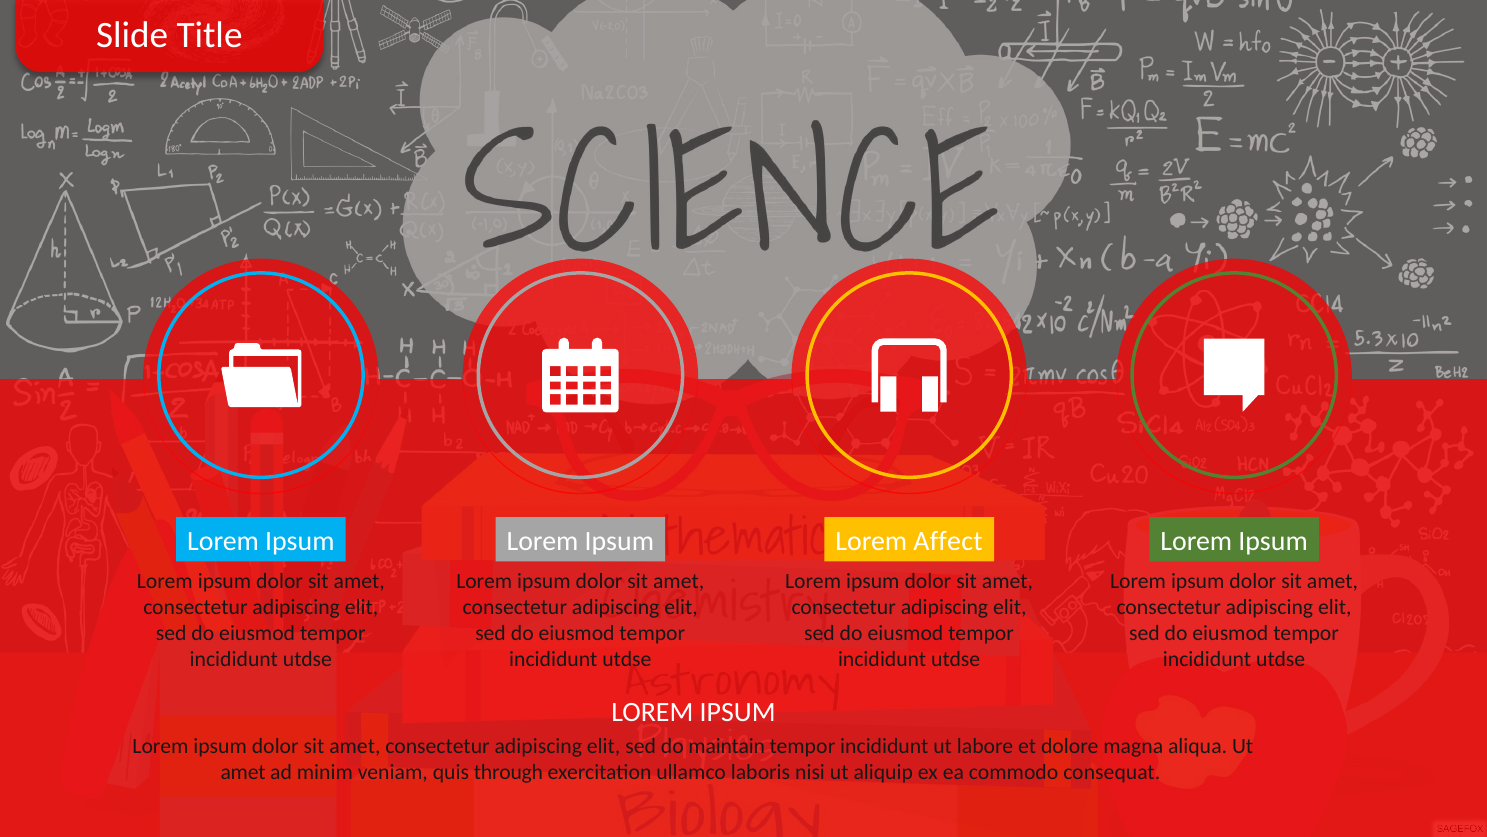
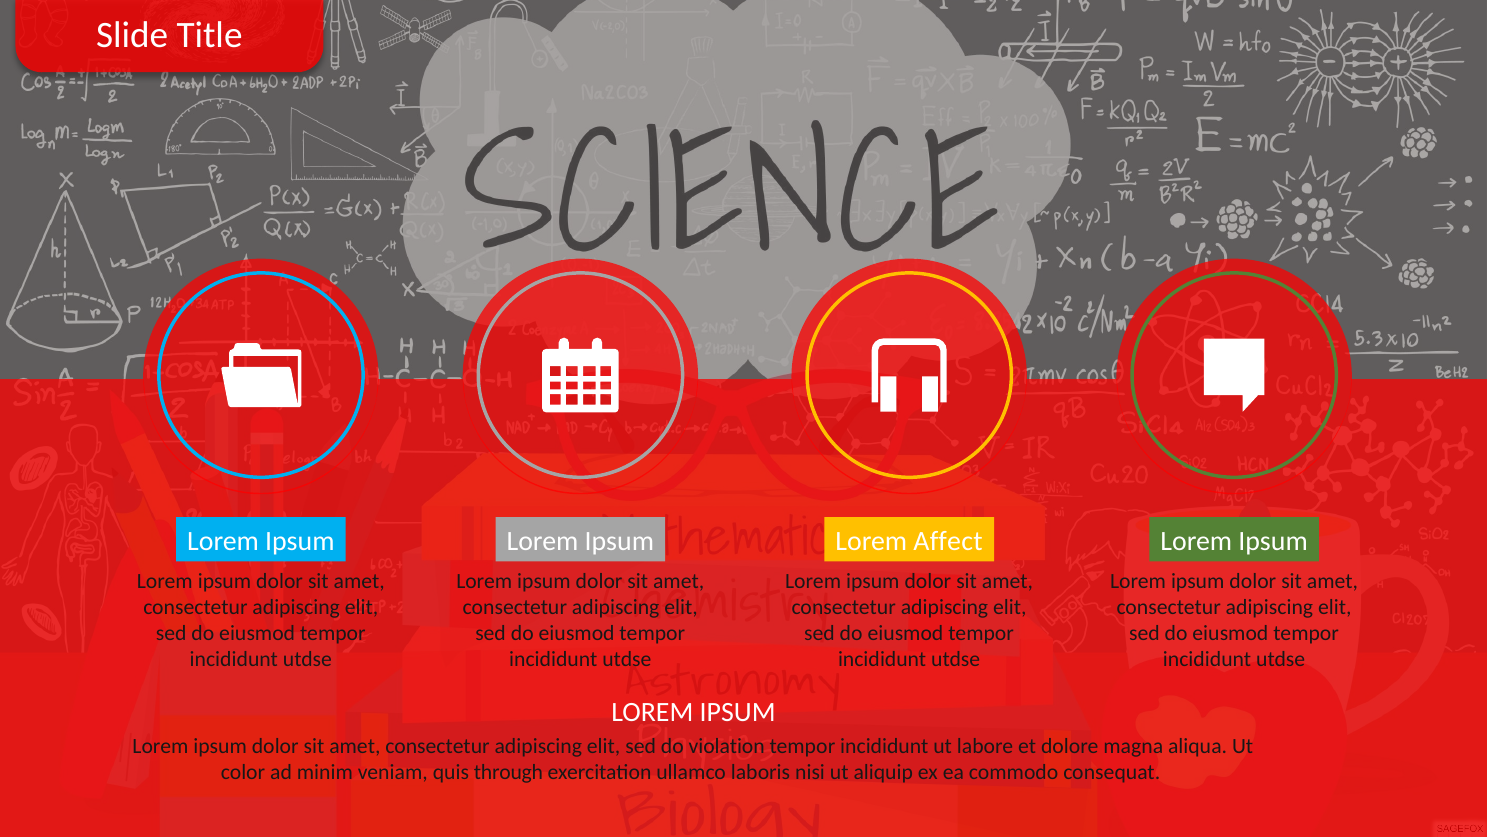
maintain: maintain -> violation (727, 746)
amet: amet -> color (243, 772)
